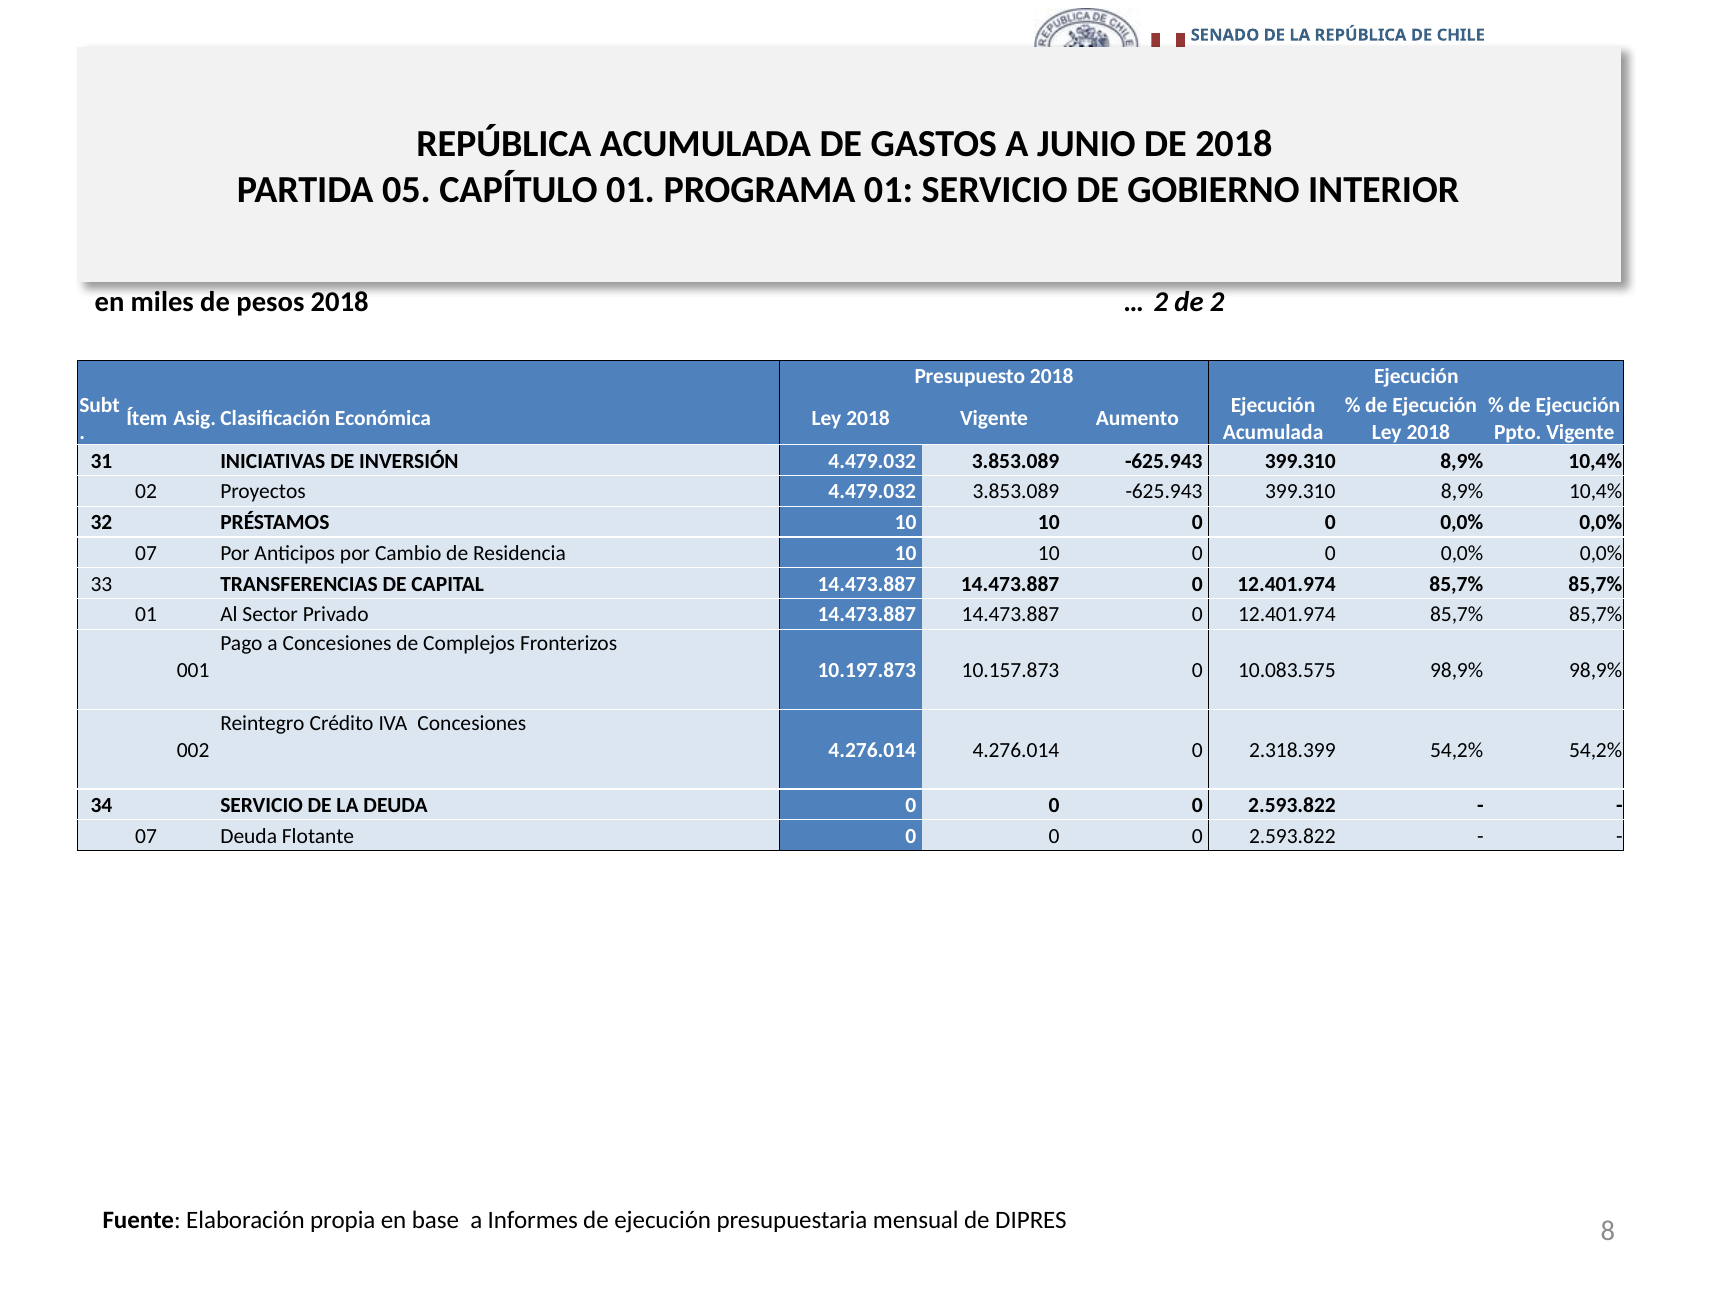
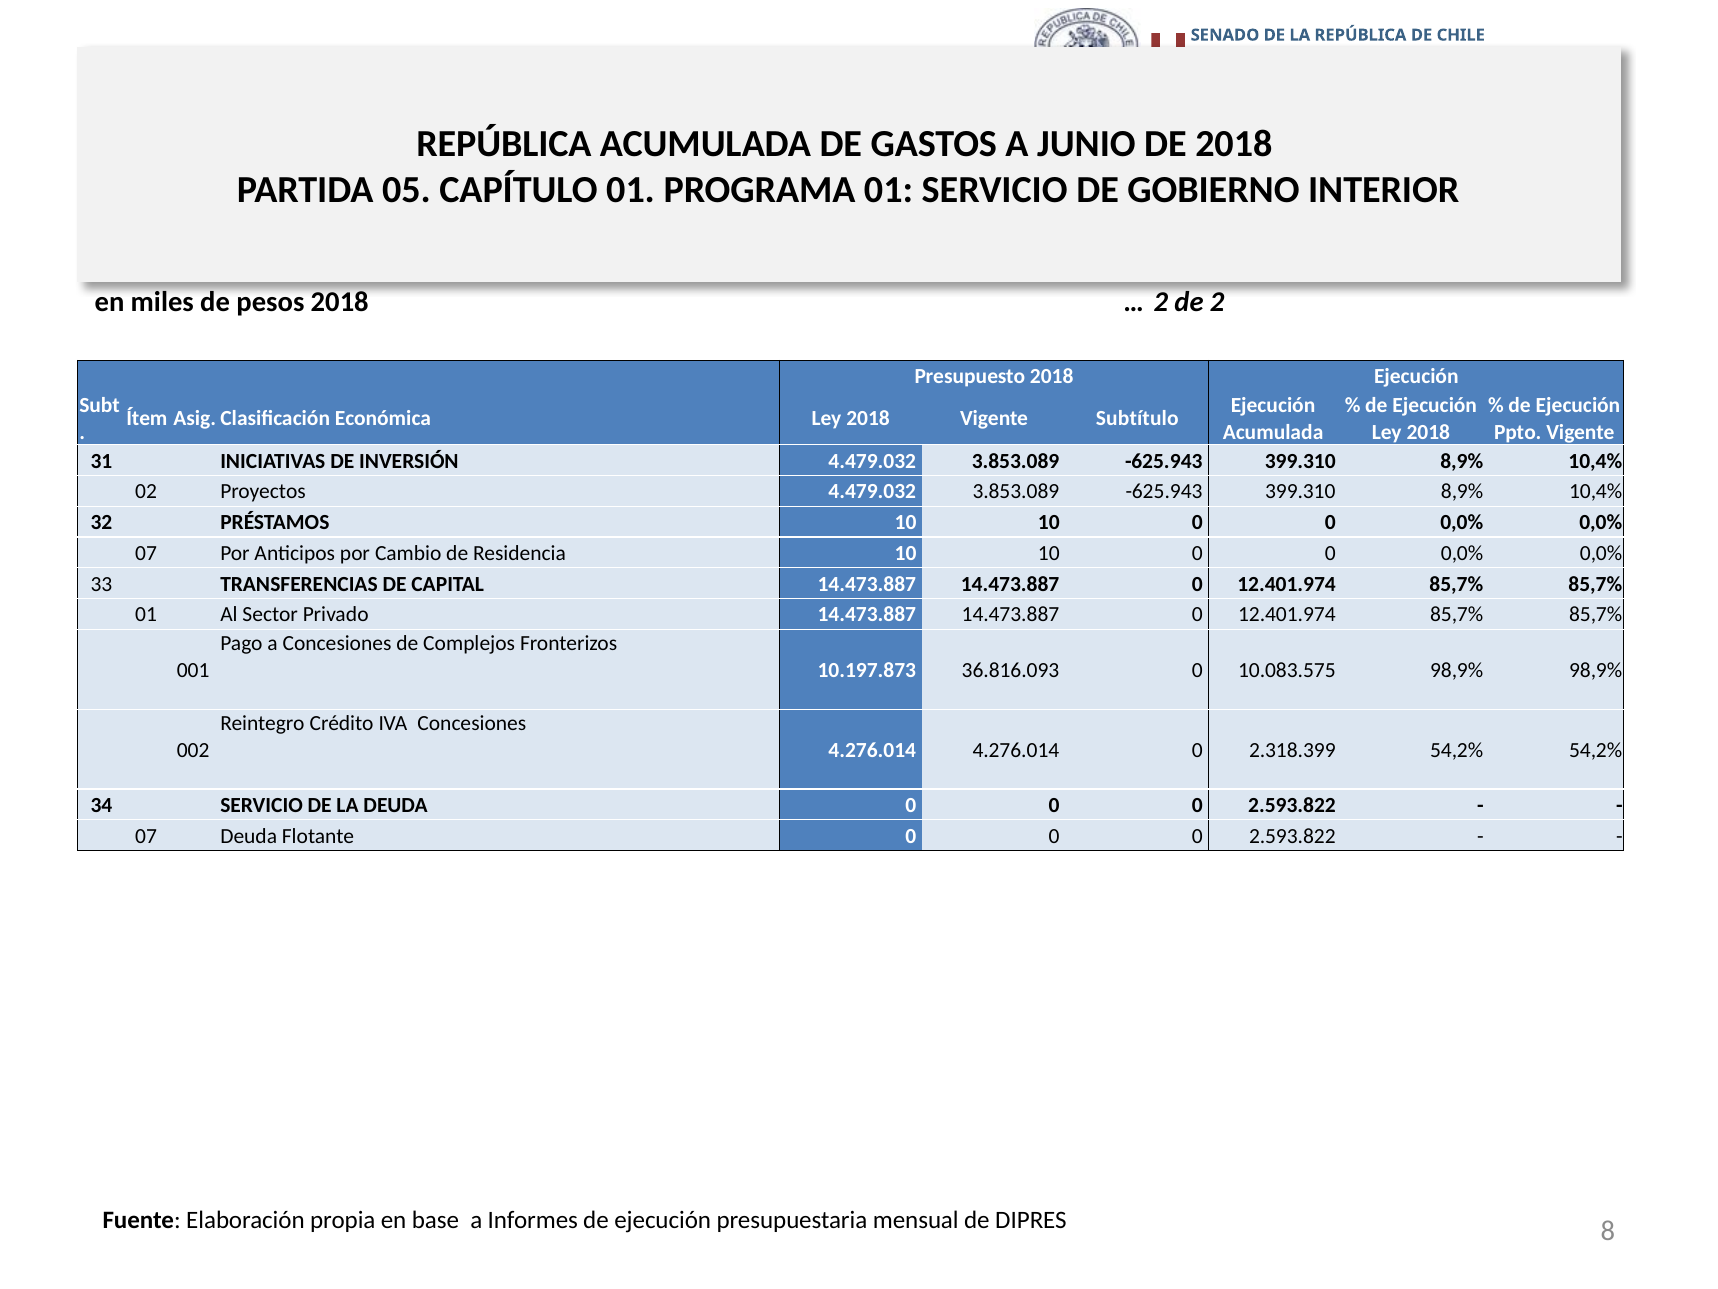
Aumento: Aumento -> Subtítulo (1137, 419)
10.157.873: 10.157.873 -> 36.816.093 (1011, 670)
